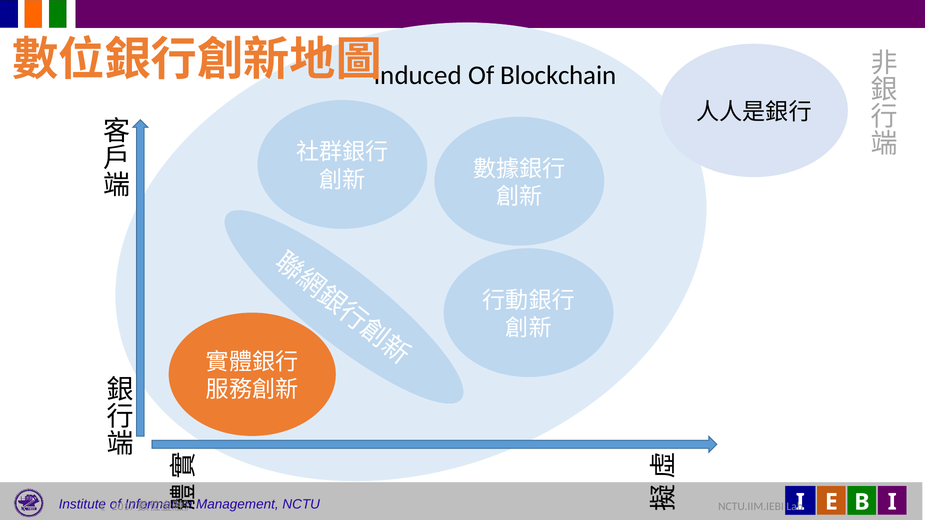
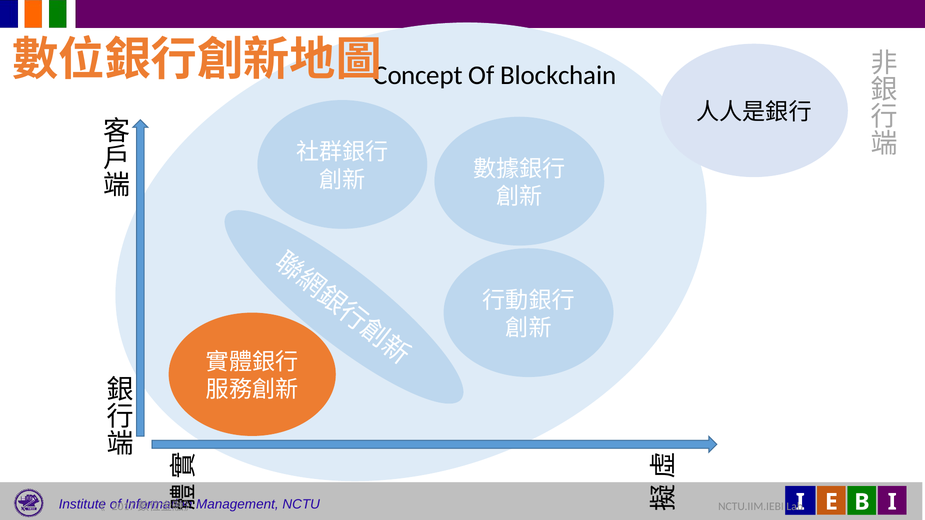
Induced: Induced -> Concept (418, 76)
